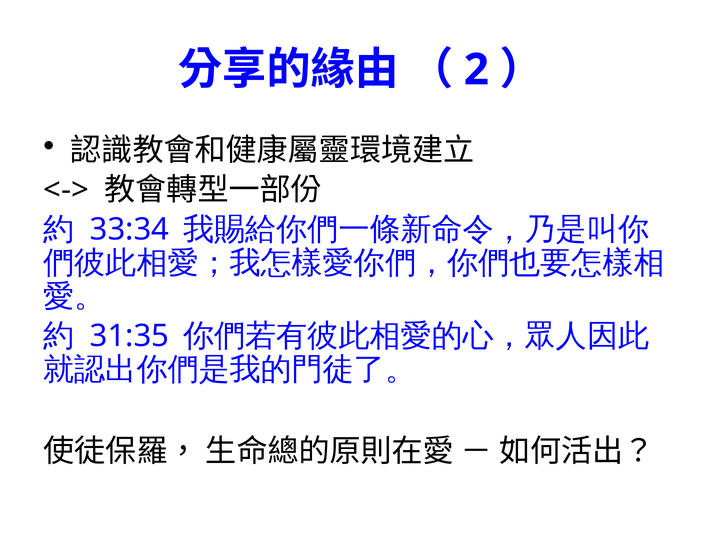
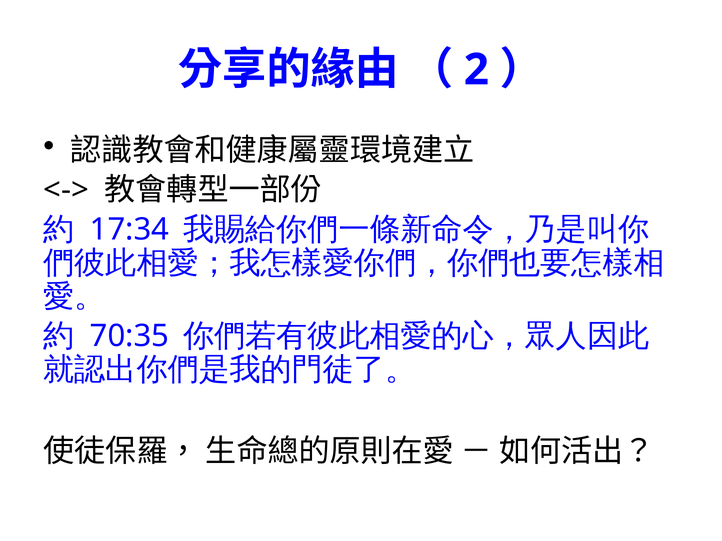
33:34: 33:34 -> 17:34 (130, 230)
31:35: 31:35 -> 70:35 (130, 336)
